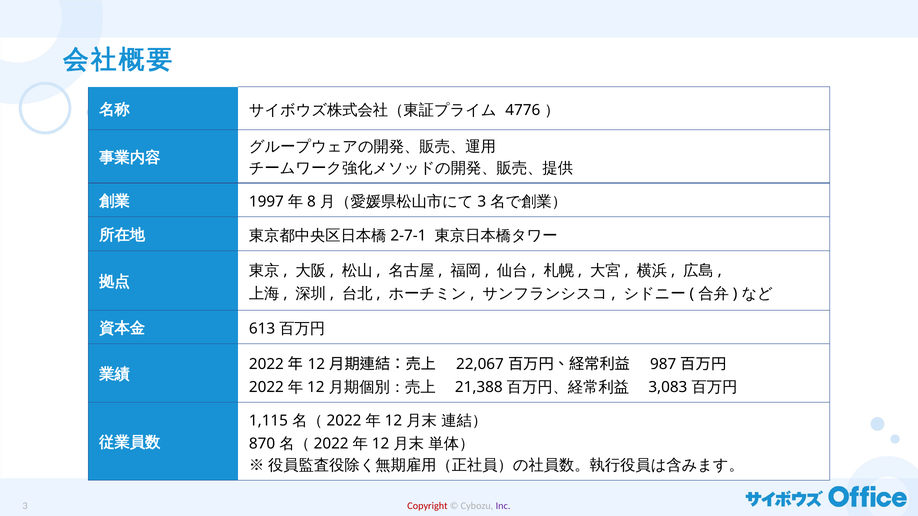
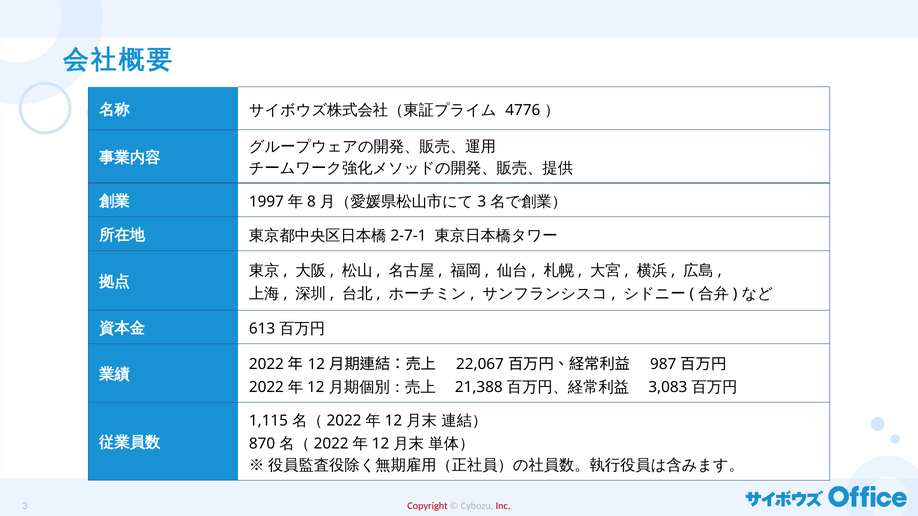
Inc colour: purple -> red (503, 506)
